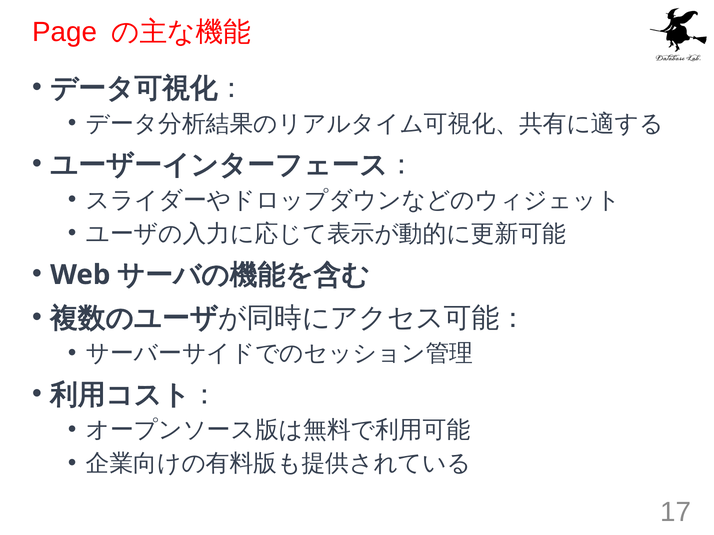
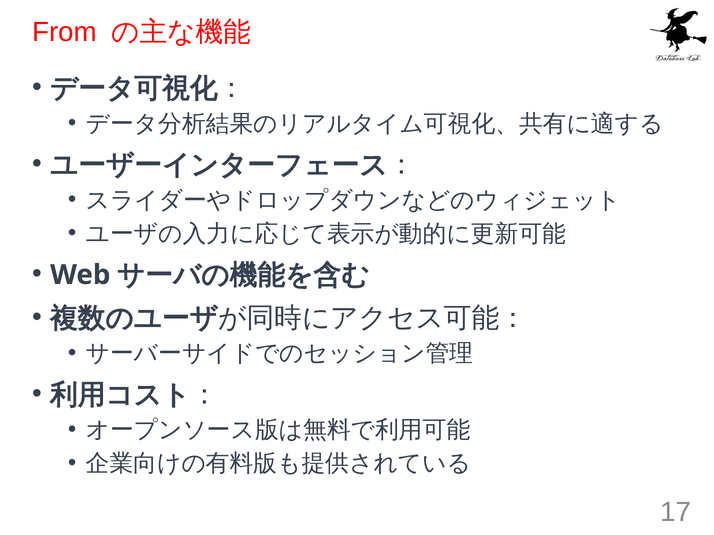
Page: Page -> From (65, 32)
